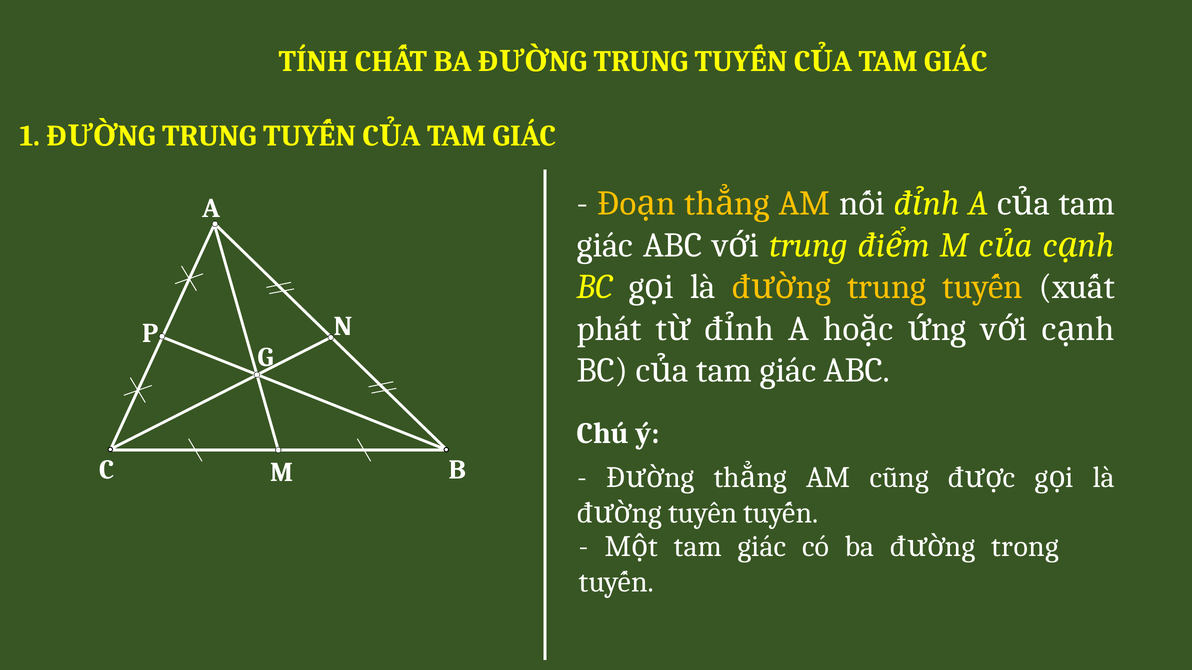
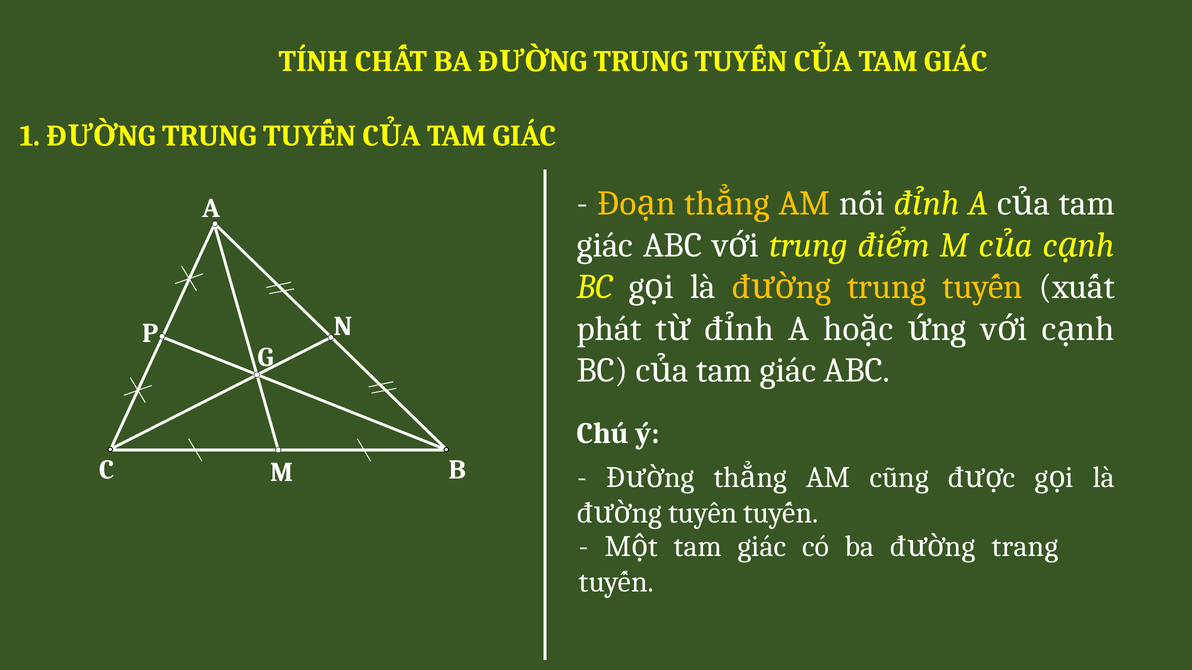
trong: trong -> trang (1025, 547)
